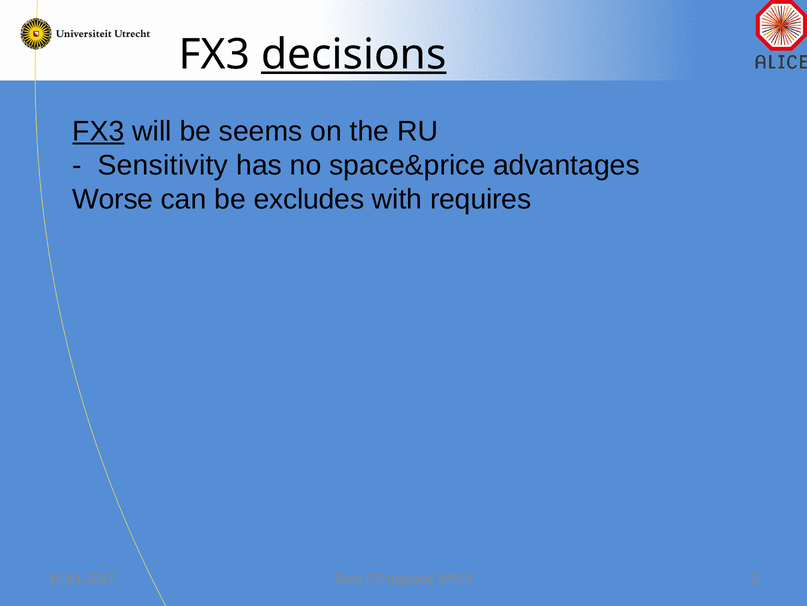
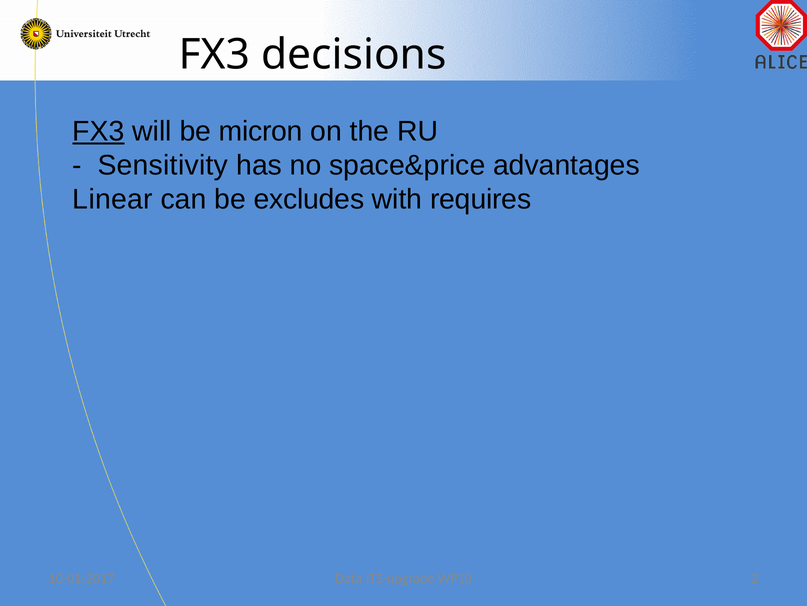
decisions underline: present -> none (354, 54)
seems: seems -> micron (261, 131)
Worse: Worse -> Linear (113, 199)
Sizes: Sizes -> Data (349, 578)
